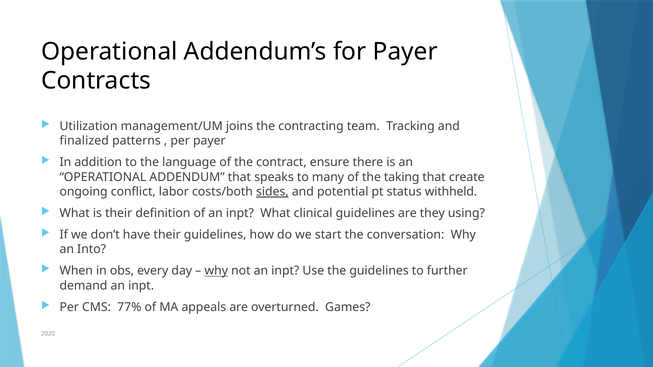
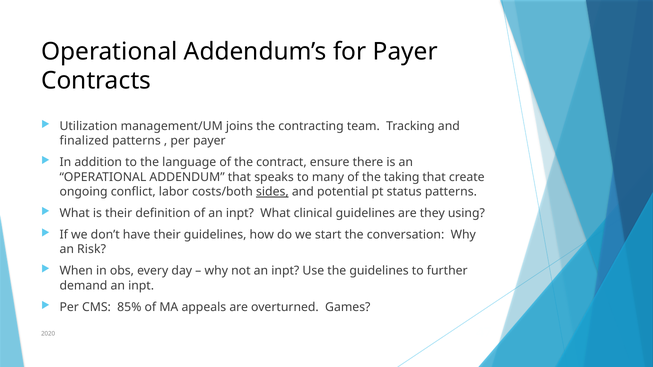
status withheld: withheld -> patterns (451, 192)
Into: Into -> Risk (92, 250)
why underline: present -> none (216, 271)
77%: 77% -> 85% (129, 307)
